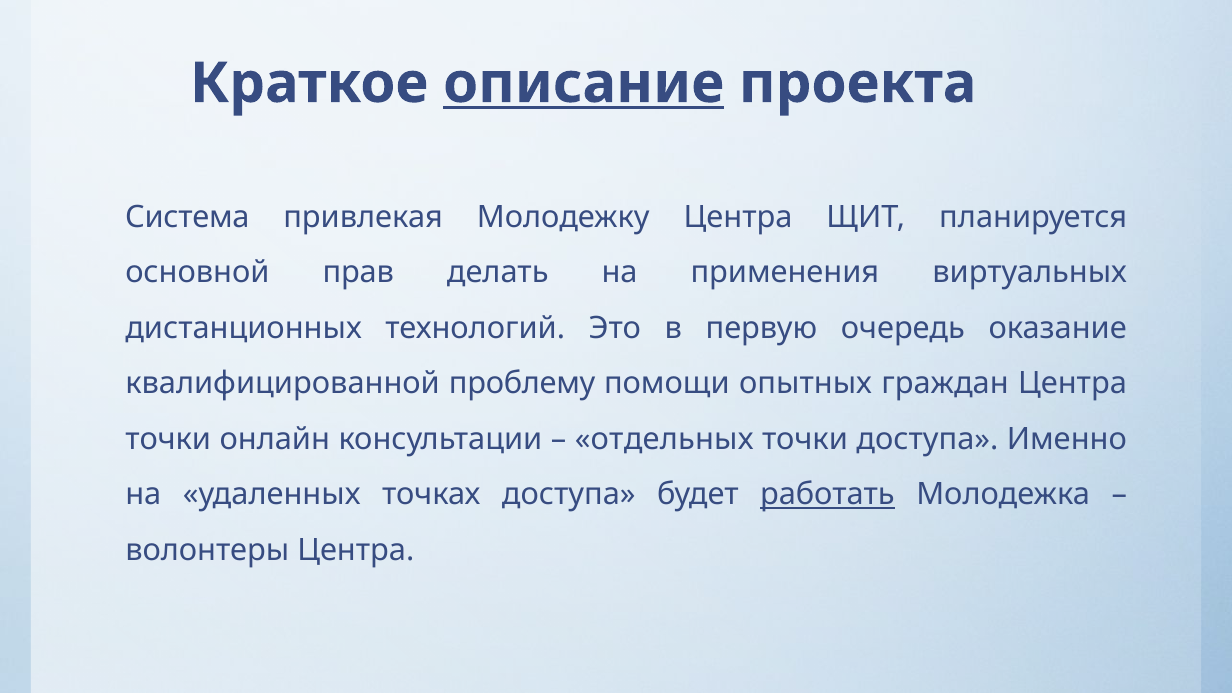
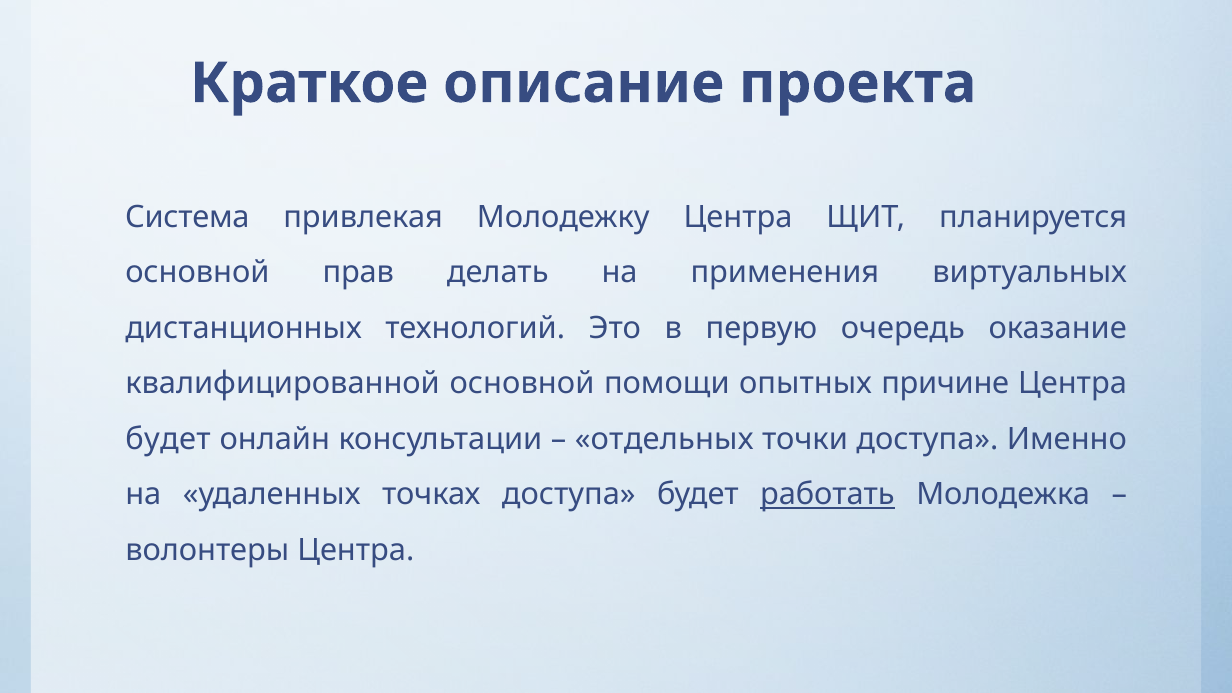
описание underline: present -> none (584, 83)
квалифицированной проблему: проблему -> основной (522, 384)
граждан: граждан -> причине (945, 384)
точки: точки -> будет (168, 439)
